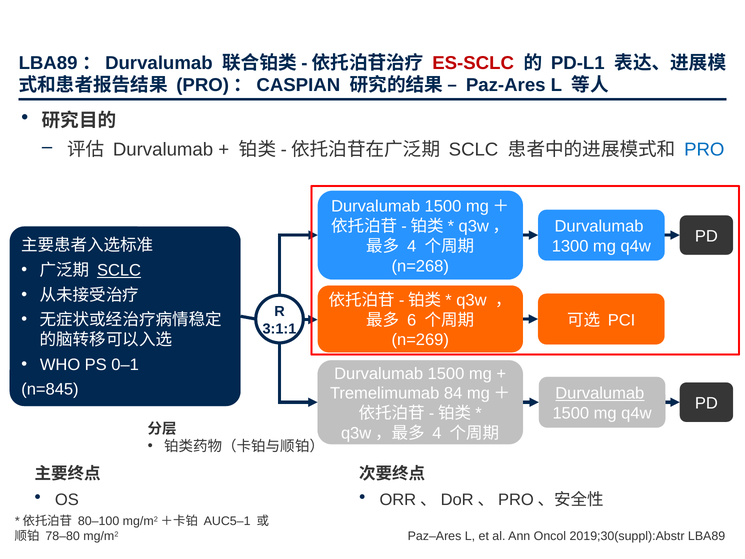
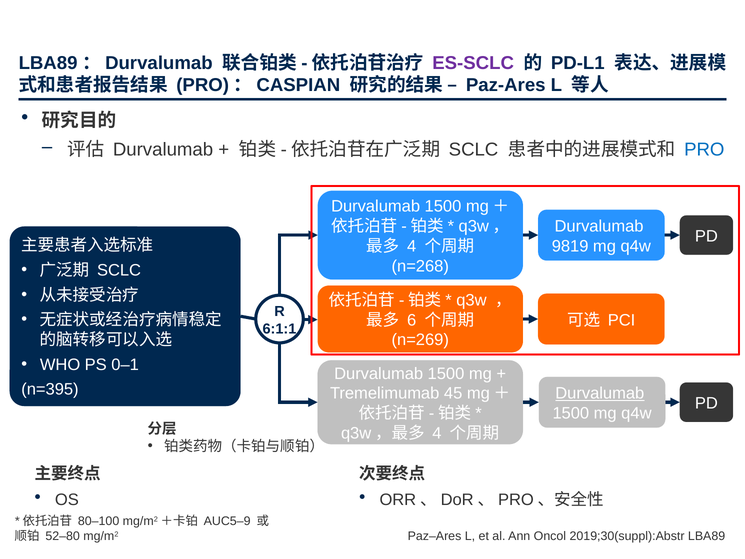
ES-SCLC colour: red -> purple (473, 63)
1300: 1300 -> 9819 (570, 246)
SCLC underline: present -> none (119, 270)
3:1:1: 3:1:1 -> 6:1:1 (279, 329)
n=845: n=845 -> n=395 (50, 389)
84: 84 -> 45 (453, 393)
AUC5–1: AUC5–1 -> AUC5–9 (227, 521)
78–80: 78–80 -> 52–80 (63, 536)
